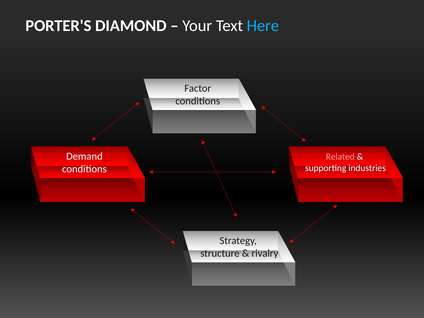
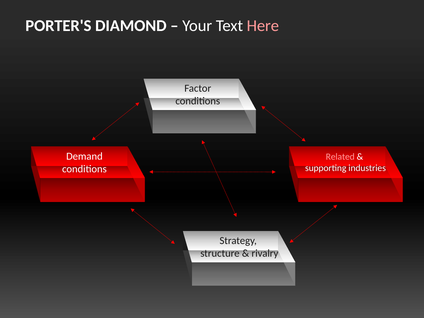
Here colour: light blue -> pink (263, 26)
